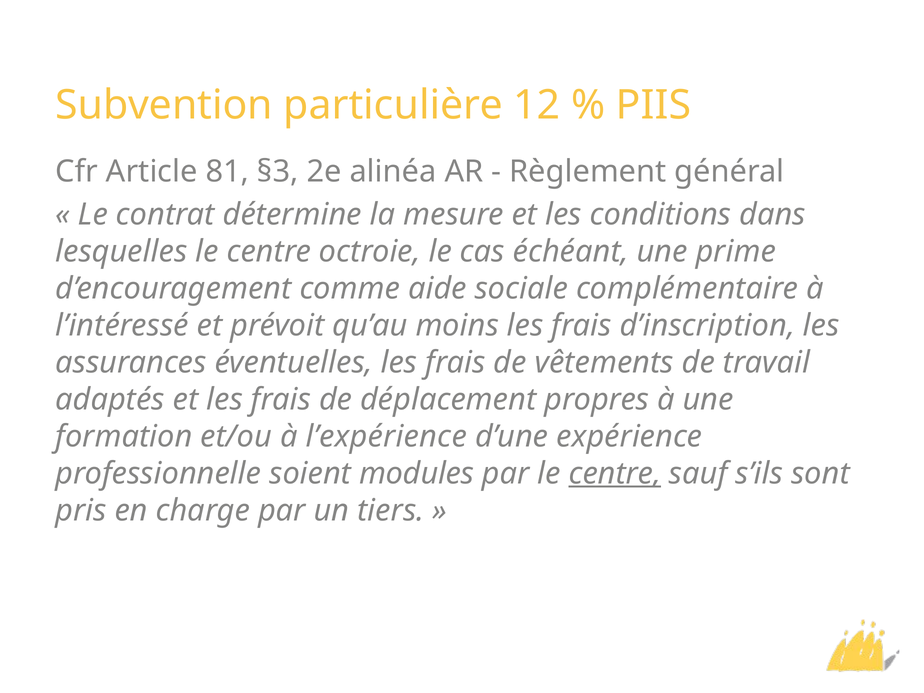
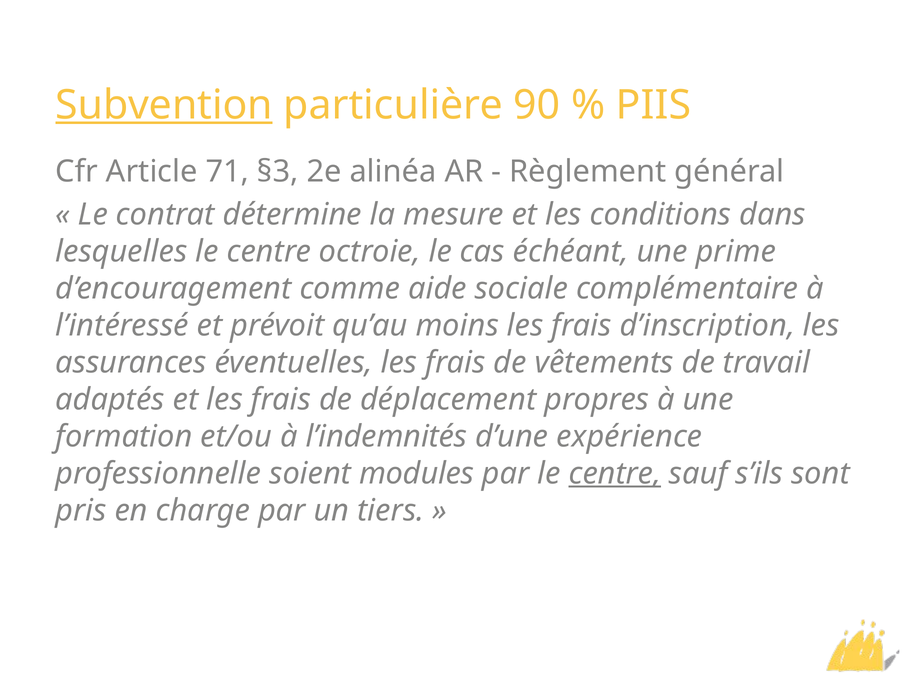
Subvention underline: none -> present (164, 105)
12: 12 -> 90 (537, 105)
81: 81 -> 71 (227, 172)
l’expérience: l’expérience -> l’indemnités (386, 436)
